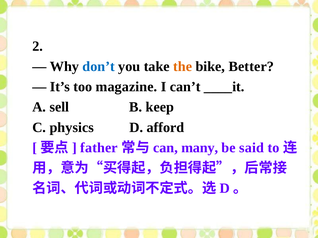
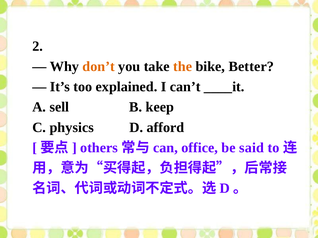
don’t colour: blue -> orange (99, 67)
magazine: magazine -> explained (127, 87)
father: father -> others (99, 148)
many: many -> office (200, 148)
